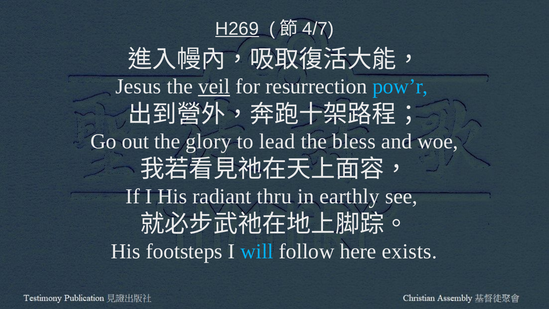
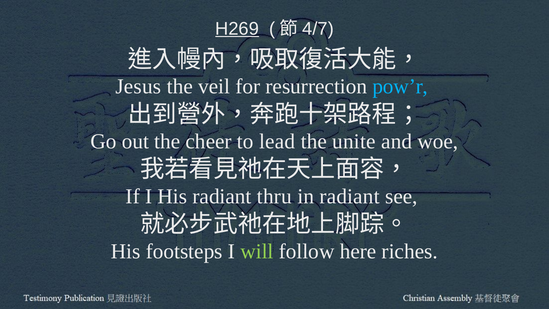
veil underline: present -> none (214, 87)
glory: glory -> cheer (209, 141)
bless: bless -> unite (354, 141)
in earthly: earthly -> radiant (350, 196)
will colour: light blue -> light green (257, 251)
exists: exists -> riches (410, 251)
